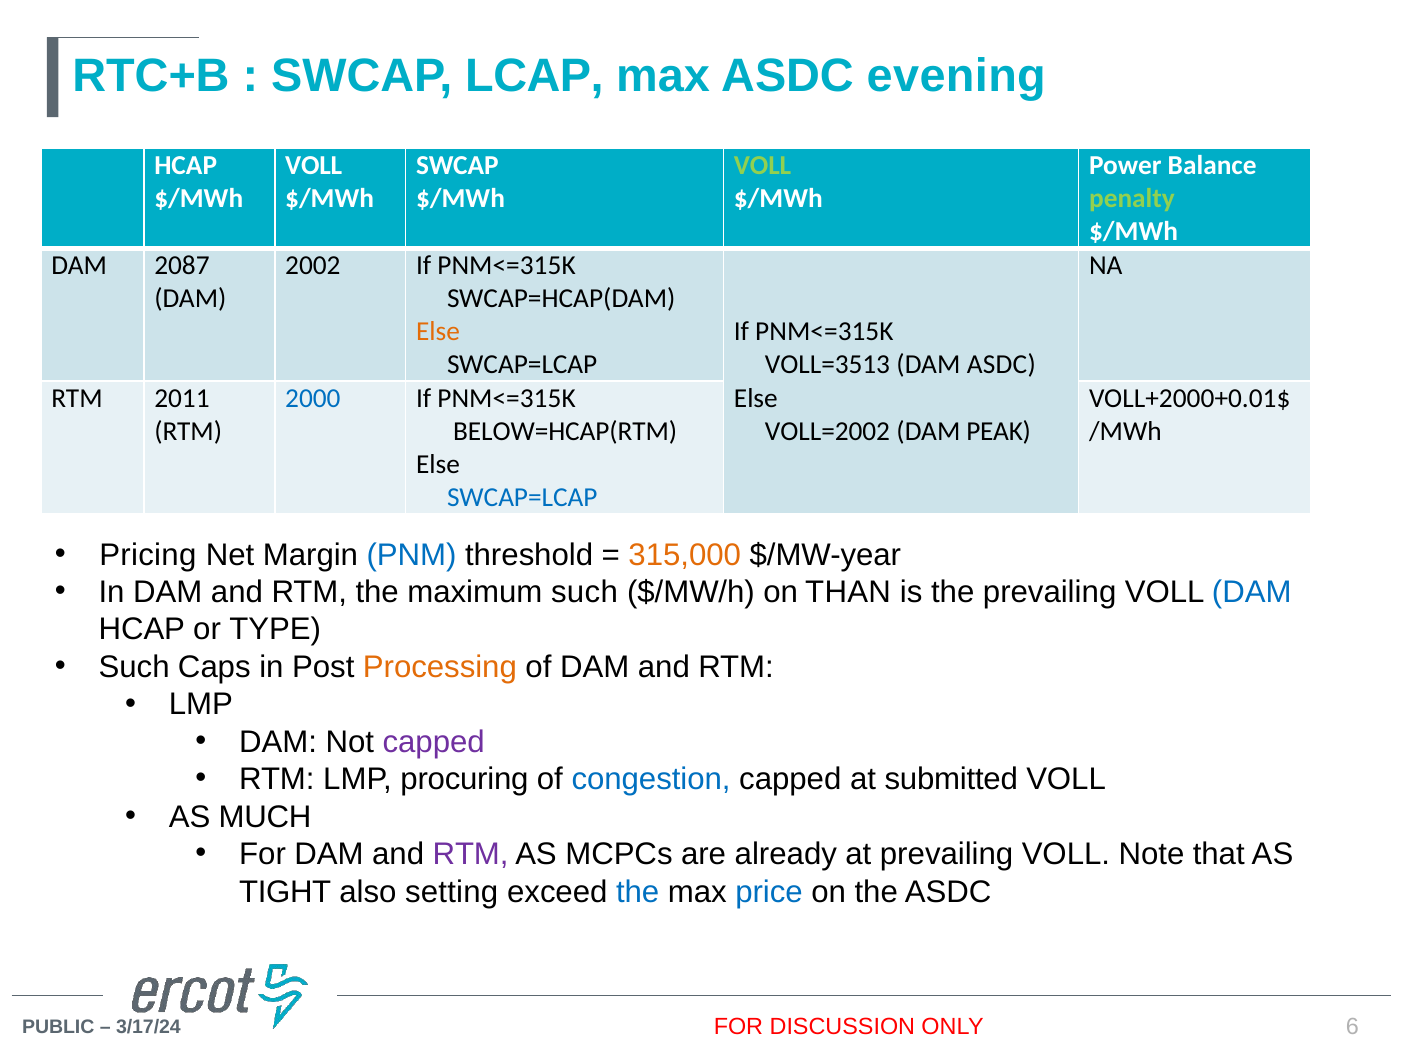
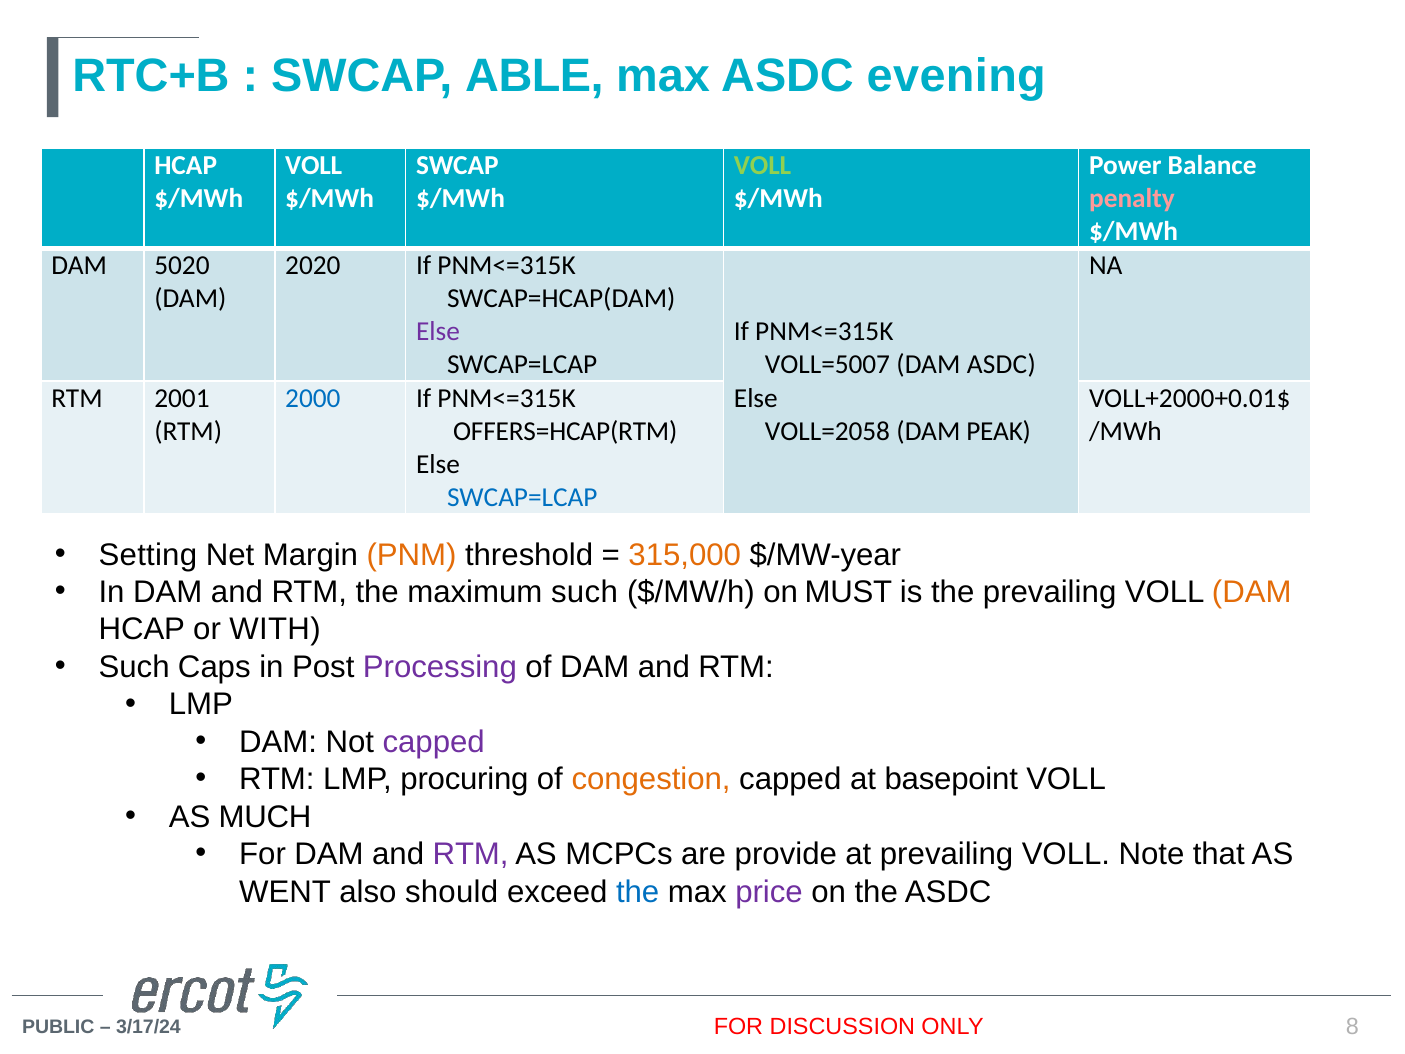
LCAP: LCAP -> ABLE (534, 76)
penalty colour: light green -> pink (1132, 199)
2087: 2087 -> 5020 (182, 265)
2002: 2002 -> 2020 (313, 265)
Else colour: orange -> purple (438, 332)
VOLL=3513: VOLL=3513 -> VOLL=5007 (827, 365)
2011: 2011 -> 2001 (182, 398)
BELOW=HCAP(RTM: BELOW=HCAP(RTM -> OFFERS=HCAP(RTM (565, 431)
VOLL=2002: VOLL=2002 -> VOLL=2058 (827, 431)
Pricing: Pricing -> Setting (148, 555)
PNM colour: blue -> orange (412, 555)
THAN: THAN -> MUST (848, 592)
DAM colour: blue -> orange (1252, 592)
TYPE: TYPE -> WITH (275, 630)
Processing colour: orange -> purple (440, 667)
congestion colour: blue -> orange (651, 779)
submitted: submitted -> basepoint (951, 779)
already: already -> provide (786, 854)
TIGHT: TIGHT -> WENT (285, 892)
setting: setting -> should (452, 892)
price colour: blue -> purple (769, 892)
6: 6 -> 8 (1352, 1027)
